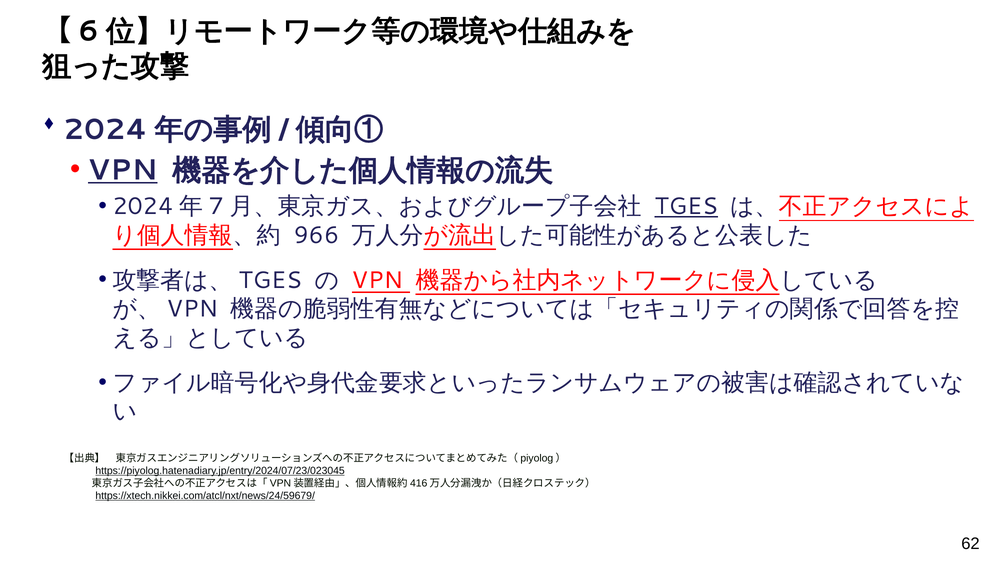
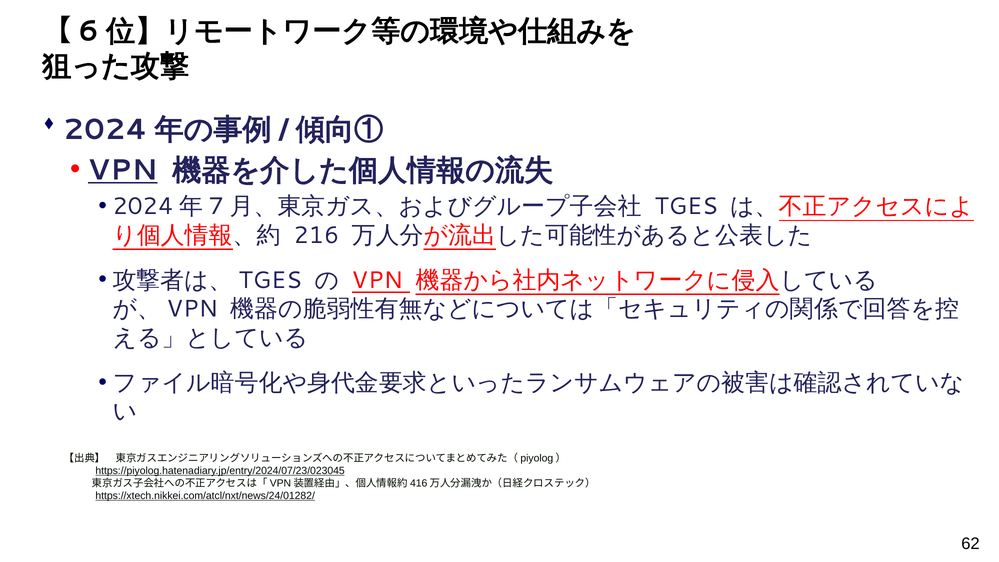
TGES underline: present -> none (686, 207)
966: 966 -> 216 (316, 235)
https://xtech.nikkei.com/atcl/nxt/news/24/59679/: https://xtech.nikkei.com/atcl/nxt/news/24/59679/ -> https://xtech.nikkei.com/atcl/nxt/news/24/01282/ (205, 496)
